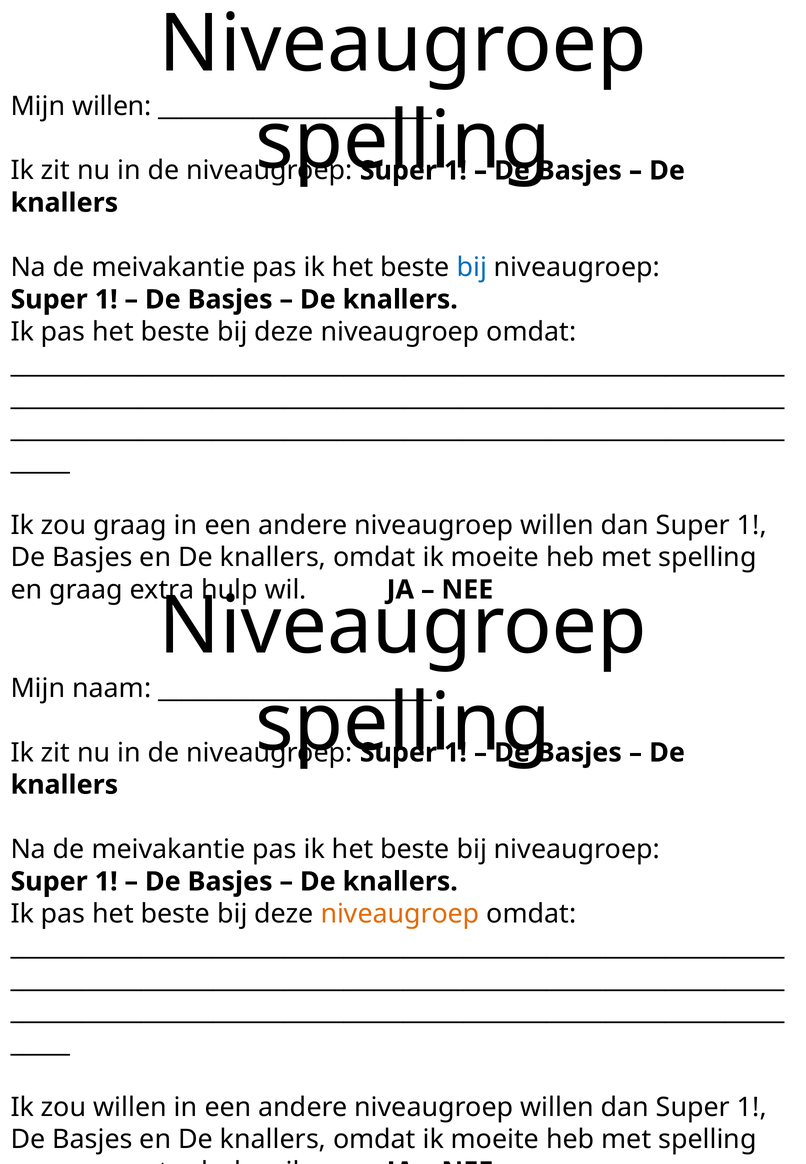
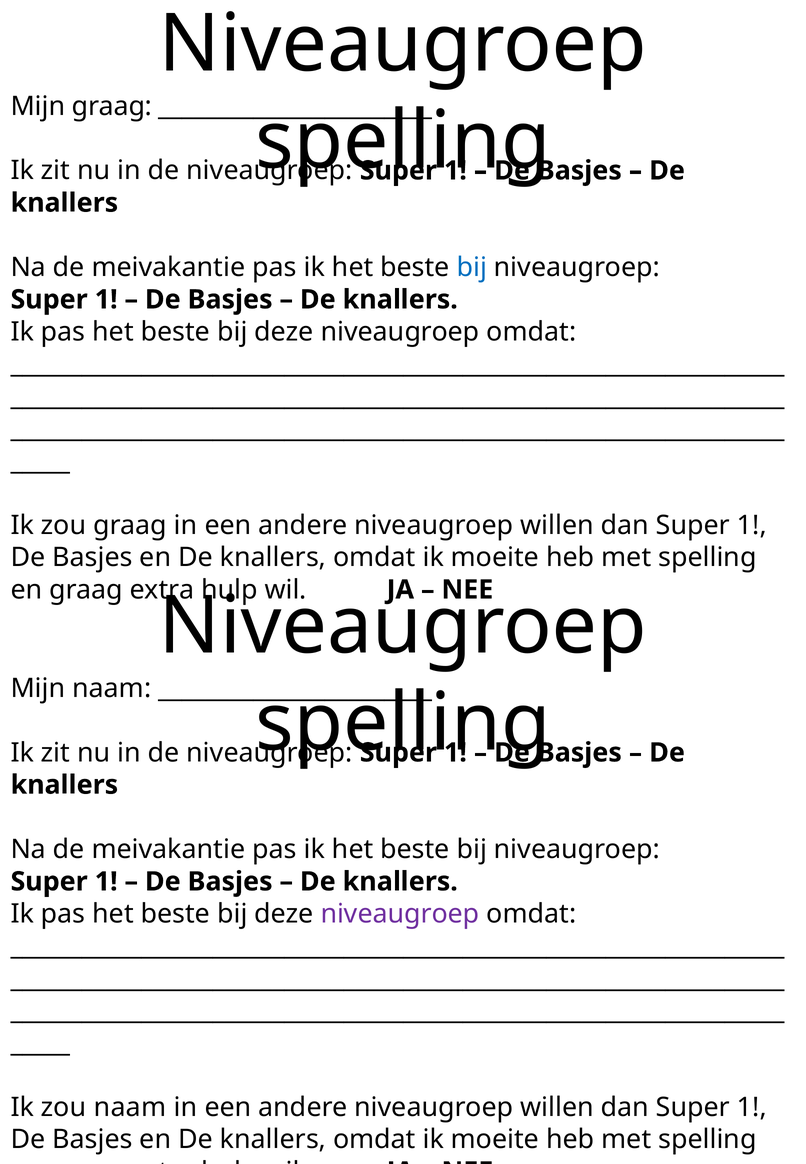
Mijn willen: willen -> graag (112, 106)
niveaugroep colour: orange -> purple (400, 914)
zou willen: willen -> naam (130, 1107)
